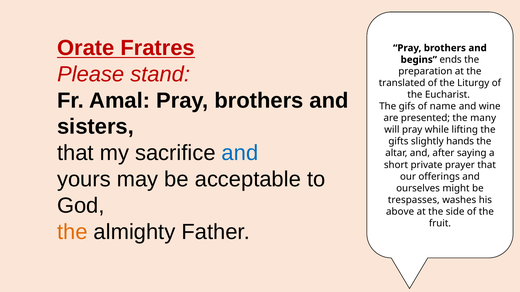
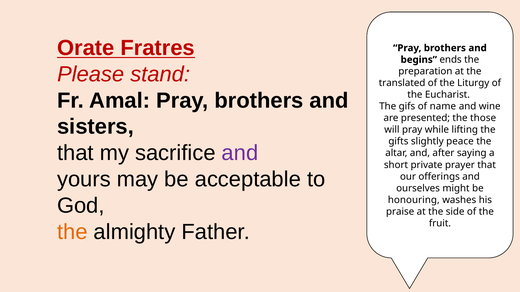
many: many -> those (483, 118)
hands: hands -> peace (460, 142)
and colour: blue -> purple (240, 153)
trespasses: trespasses -> honouring (414, 200)
above: above -> praise (400, 212)
